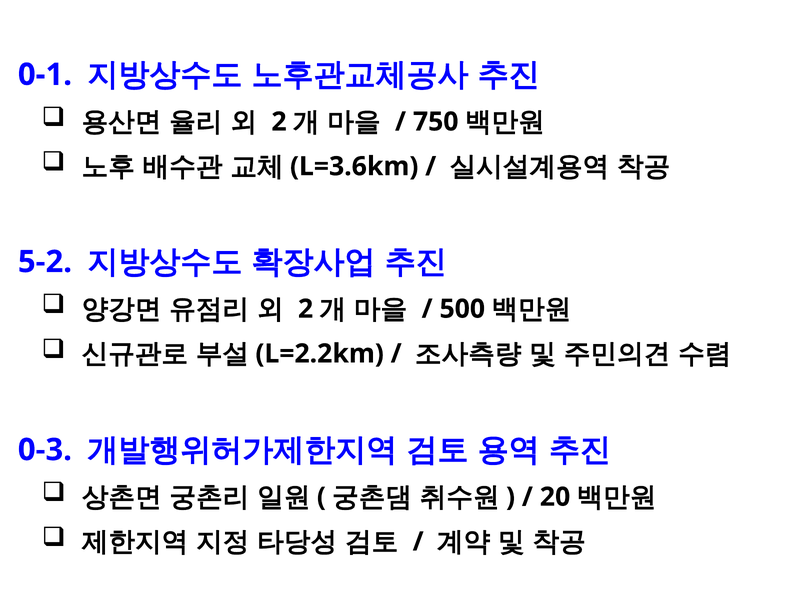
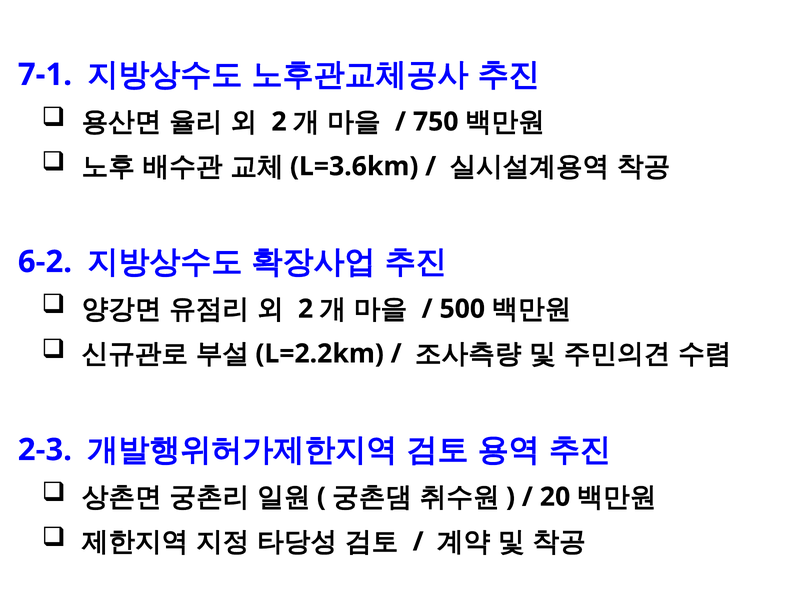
0-1: 0-1 -> 7-1 (45, 75)
5-2: 5-2 -> 6-2 (45, 262)
0-3: 0-3 -> 2-3 (45, 449)
